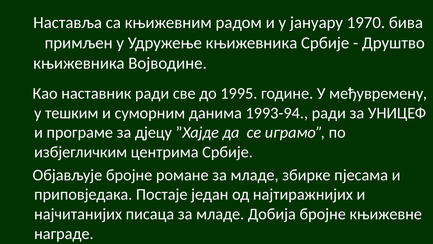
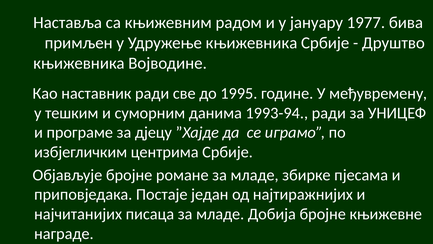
1970: 1970 -> 1977 (366, 23)
